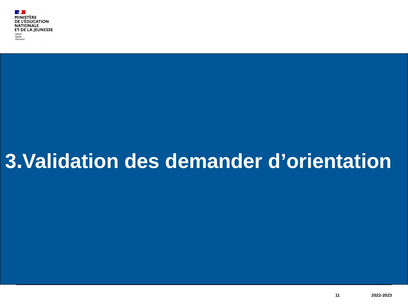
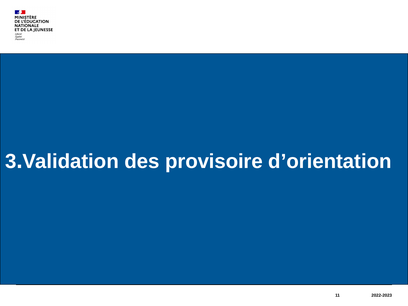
demander: demander -> provisoire (214, 162)
